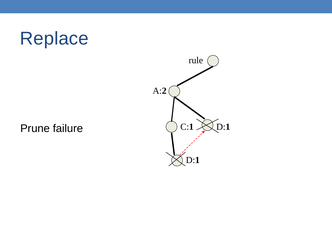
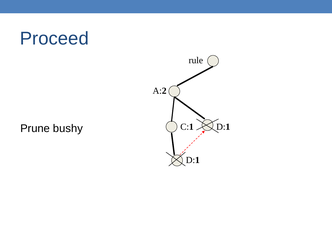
Replace: Replace -> Proceed (54, 39)
failure: failure -> bushy (68, 129)
